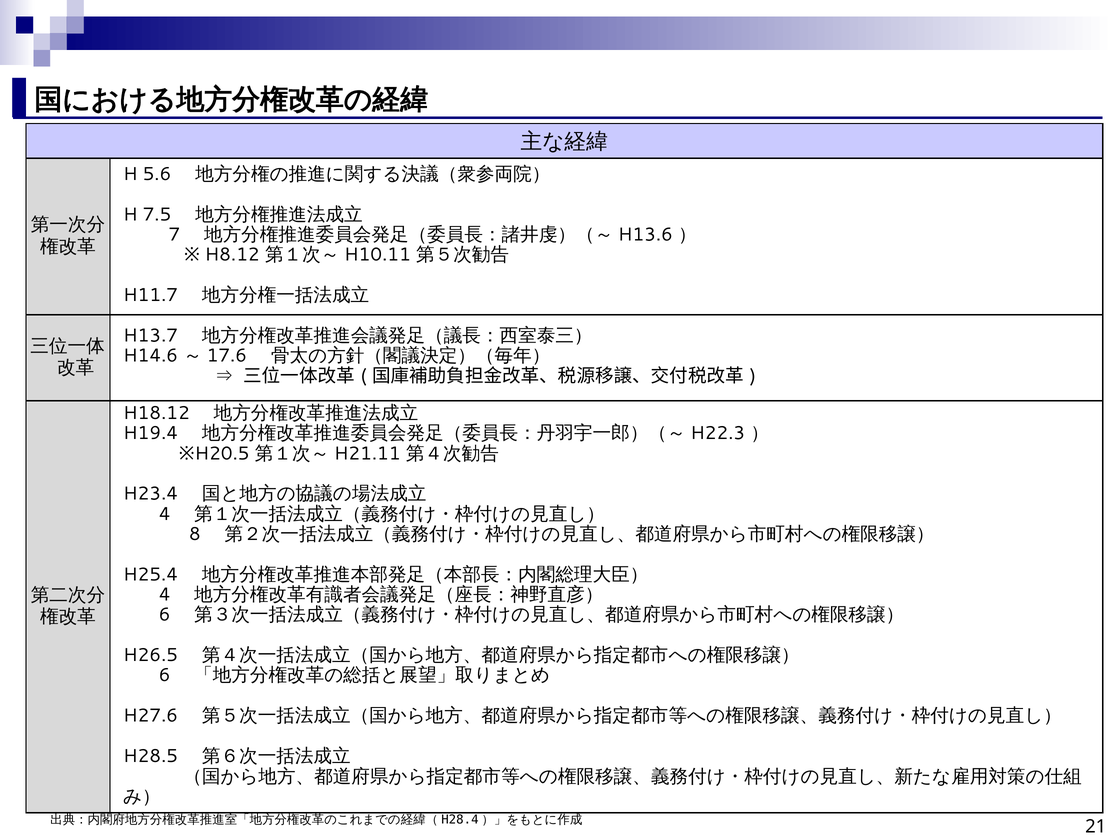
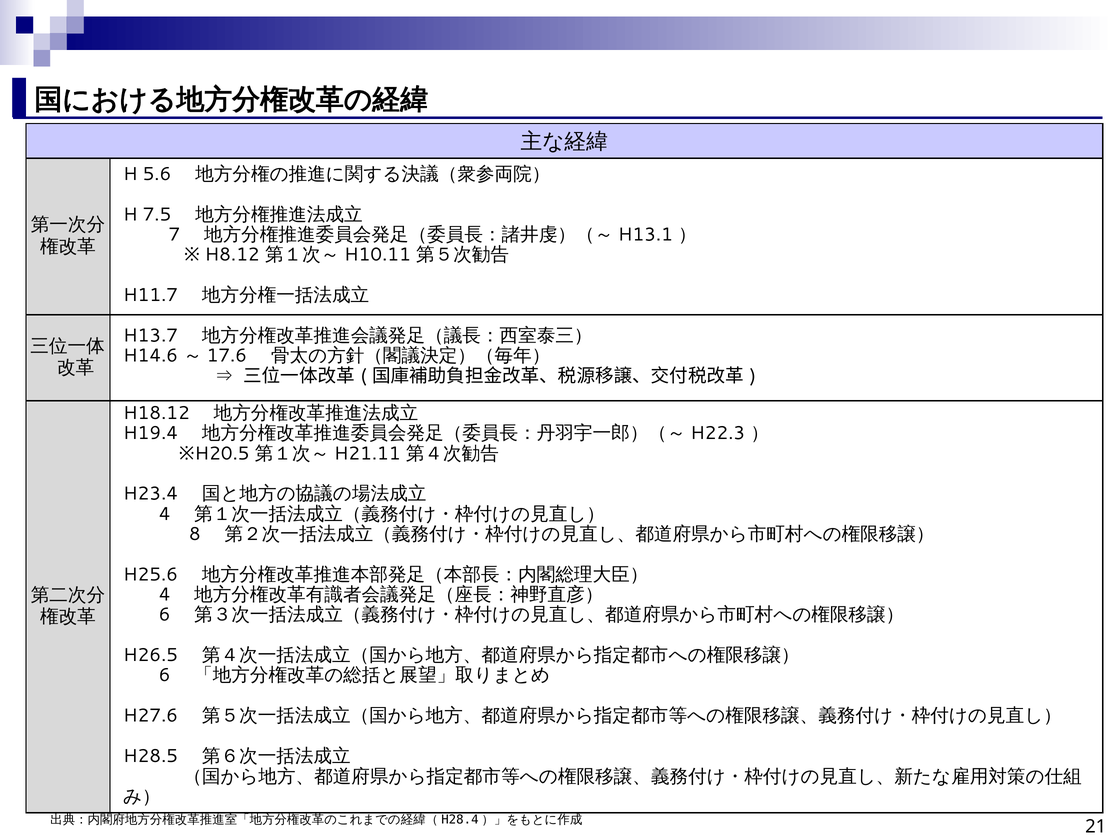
H13.6: H13.6 -> H13.1 (645, 235)
H25.4: H25.4 -> H25.6 (151, 574)
